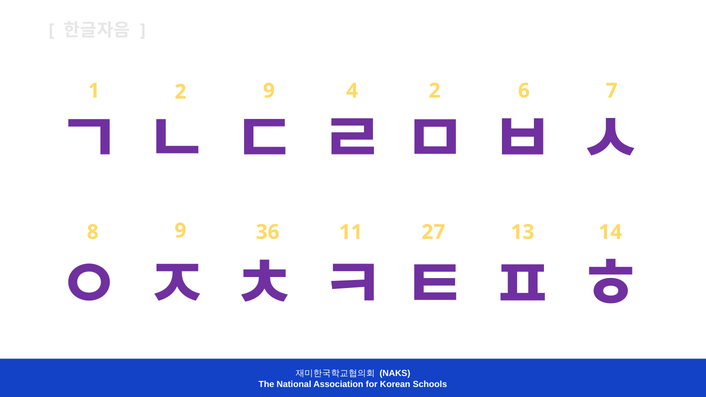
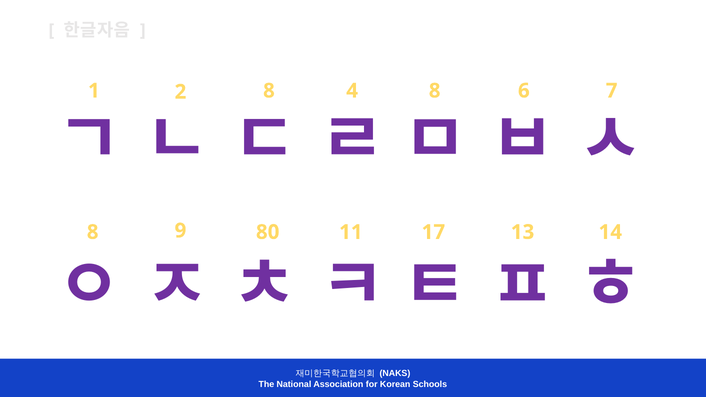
2 9: 9 -> 8 (269, 91)
4 2: 2 -> 8 (435, 91)
36: 36 -> 80 (268, 232)
27: 27 -> 17 (433, 232)
